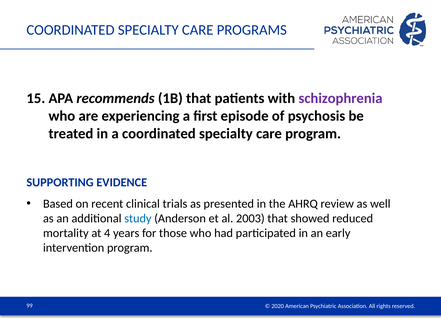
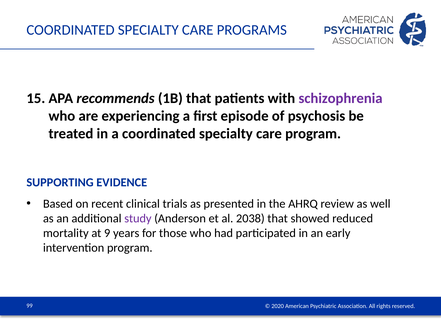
study colour: blue -> purple (138, 218)
2003: 2003 -> 2038 (250, 218)
4: 4 -> 9 (107, 233)
